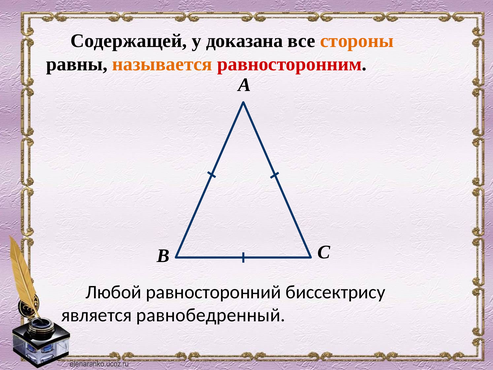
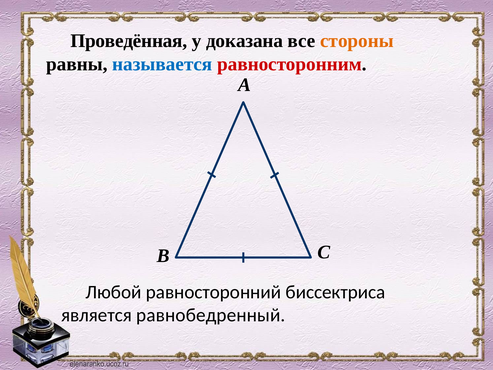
Содержащей: Содержащей -> Проведённая (129, 41)
называется colour: orange -> blue (162, 64)
биссектрису: биссектрису -> биссектриса (335, 292)
